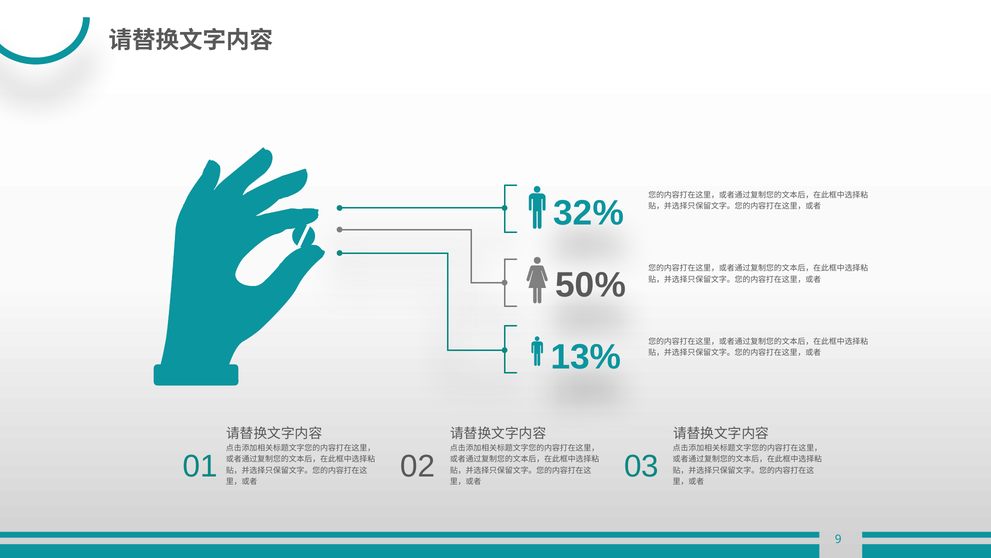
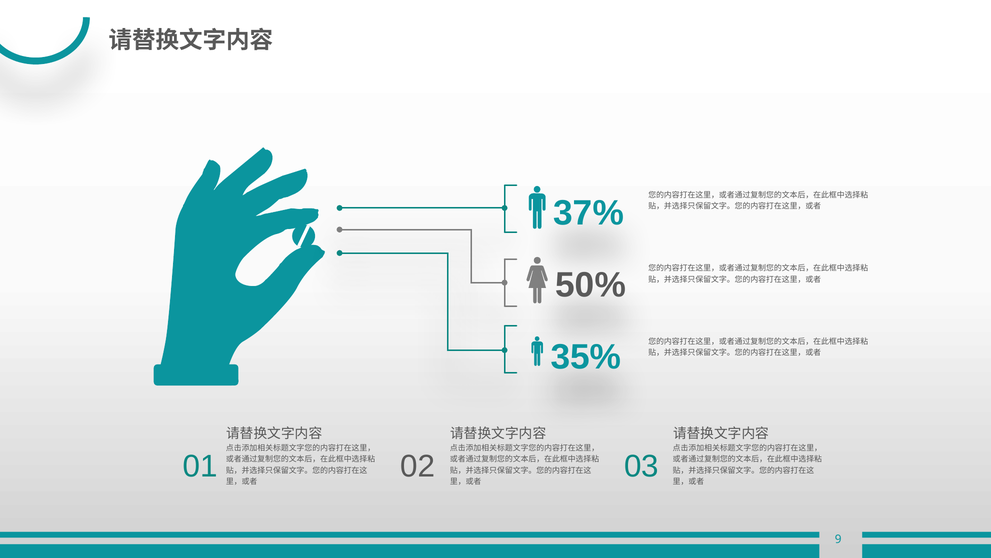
32%: 32% -> 37% (589, 213)
13%: 13% -> 35% (586, 357)
